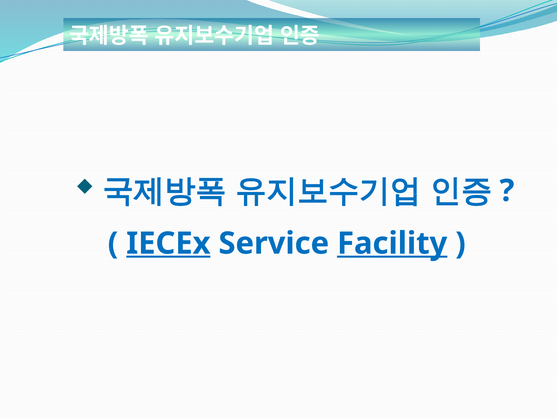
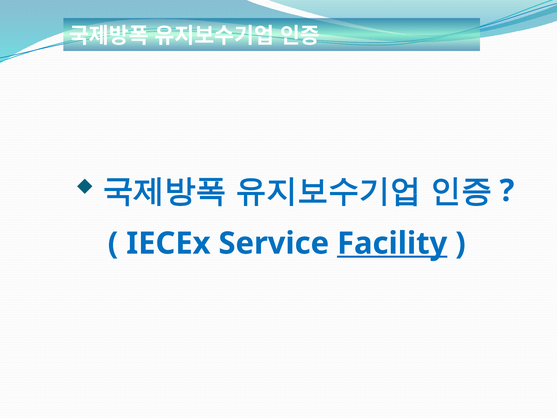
IECEx underline: present -> none (168, 243)
